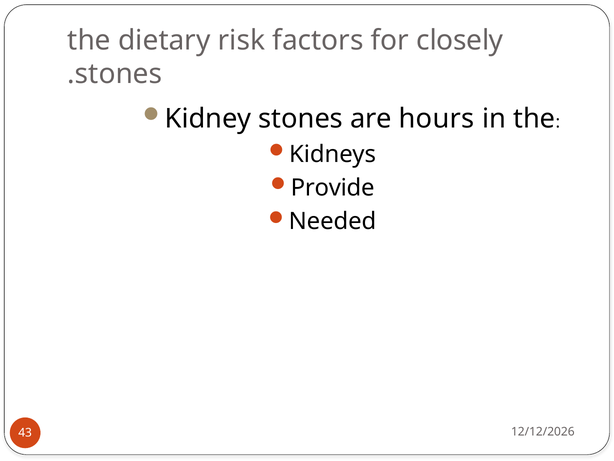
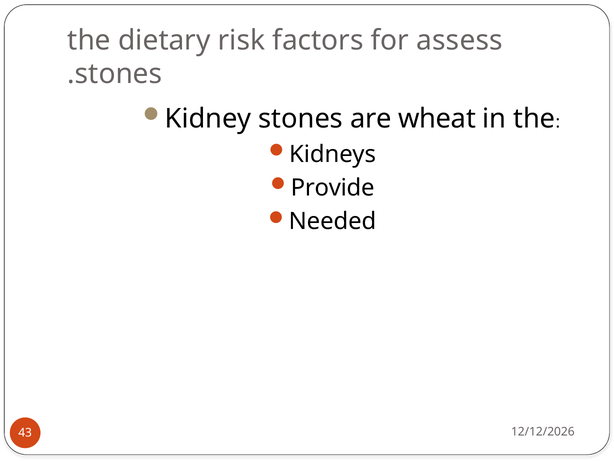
closely: closely -> assess (460, 40)
hours: hours -> wheat (437, 119)
